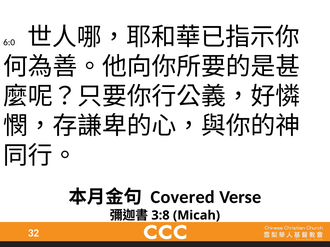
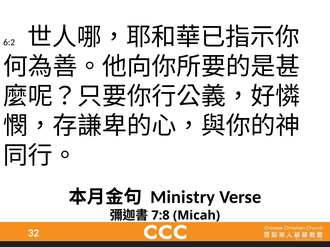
6:0: 6:0 -> 6:2 (9, 42)
Covered: Covered -> Ministry (183, 197)
3:8: 3:8 -> 7:8 (160, 216)
